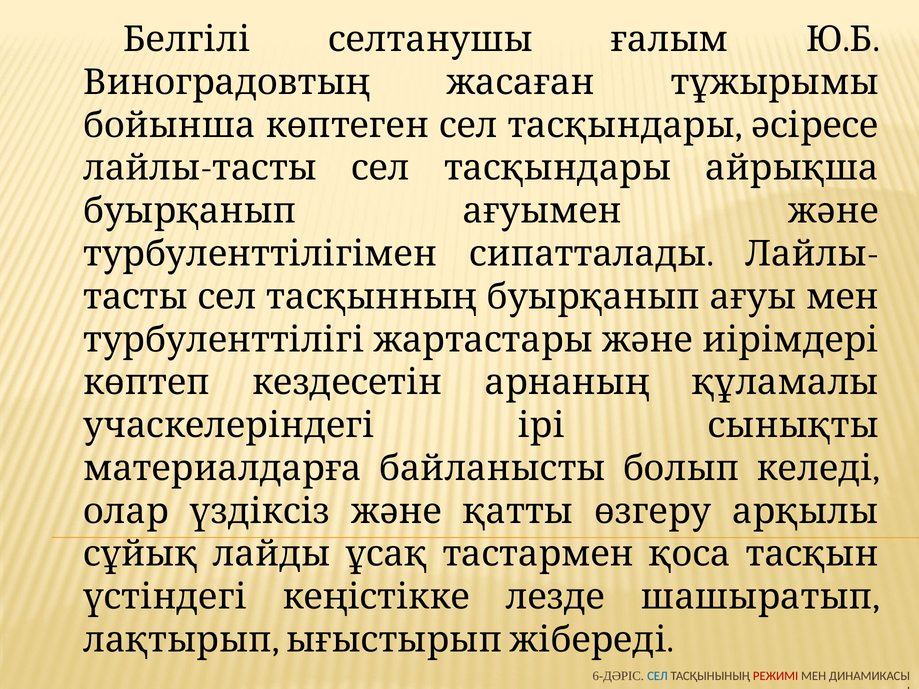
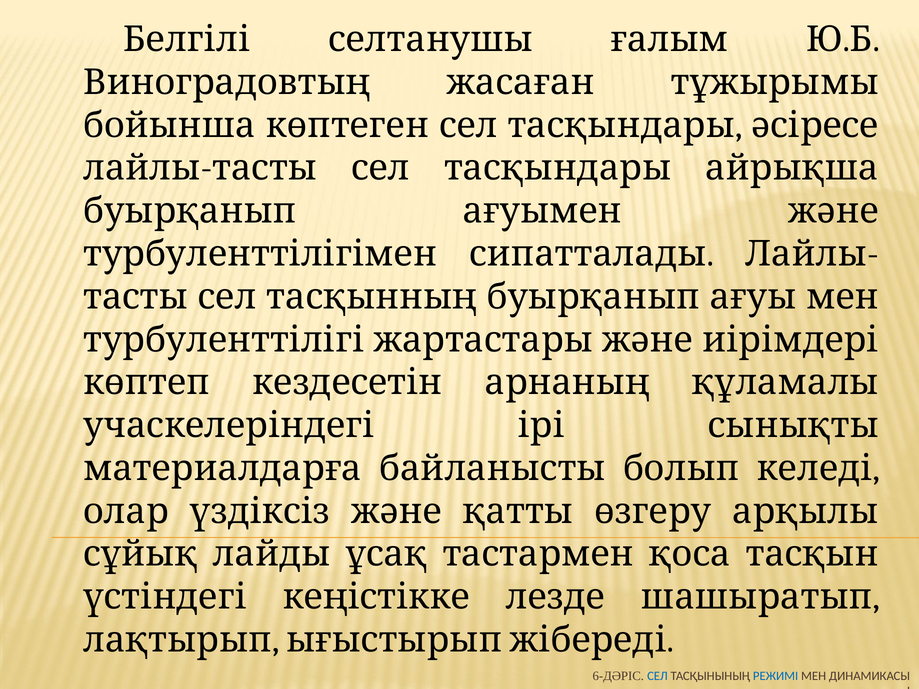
РЕЖИМІ colour: red -> blue (776, 676)
